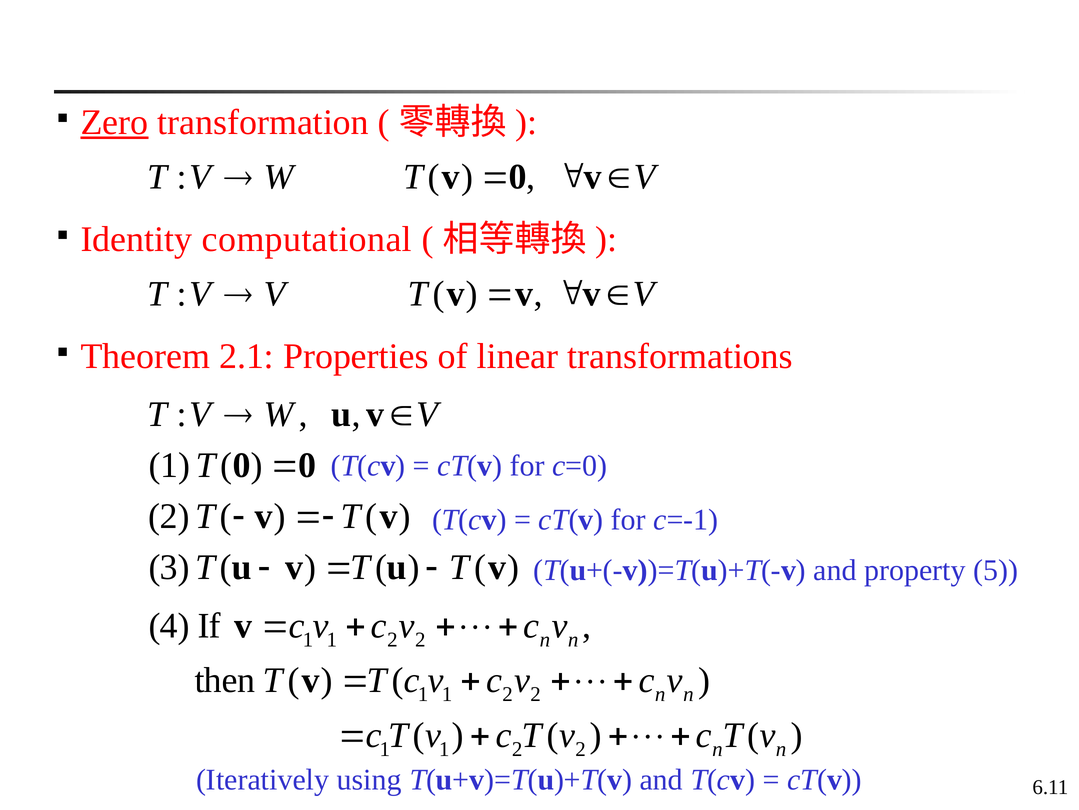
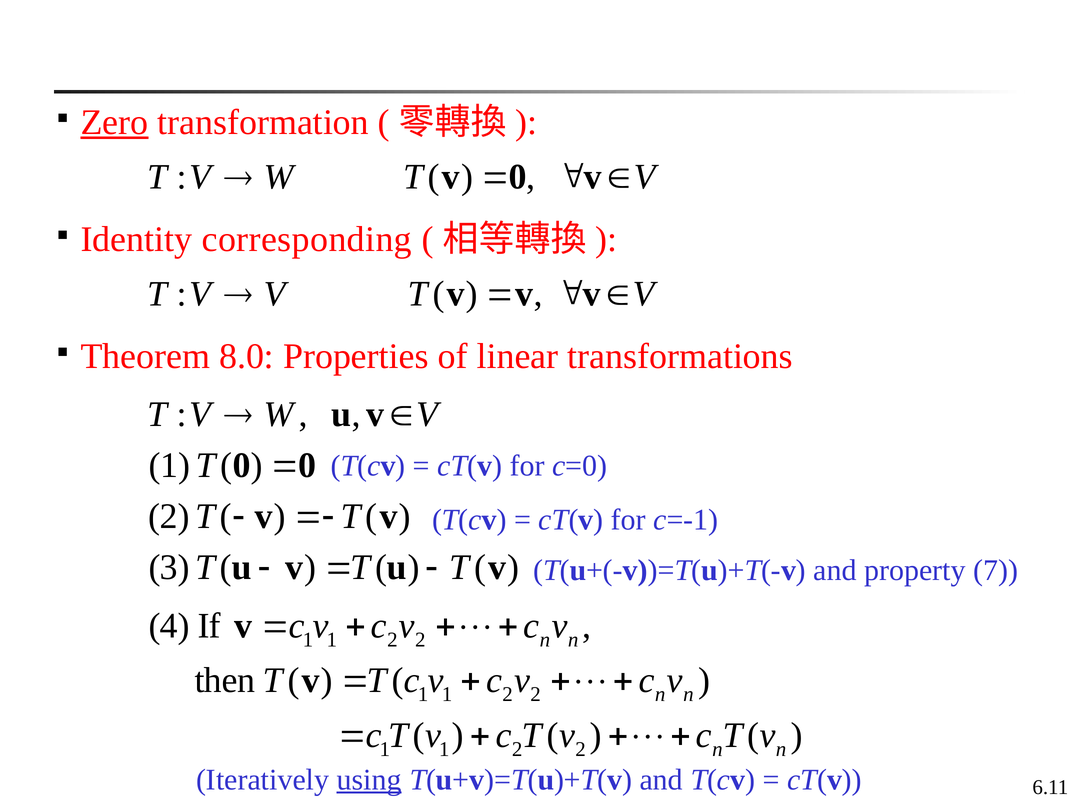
computational: computational -> corresponding (307, 239)
2.1: 2.1 -> 8.0 (246, 356)
5: 5 -> 7 (996, 570)
using underline: none -> present (369, 779)
